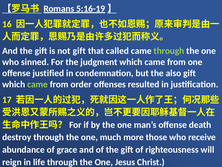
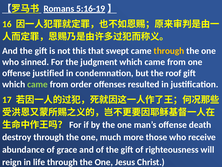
not gift: gift -> this (79, 51)
called: called -> swept (117, 51)
through colour: light green -> yellow (169, 51)
also: also -> roof (173, 73)
